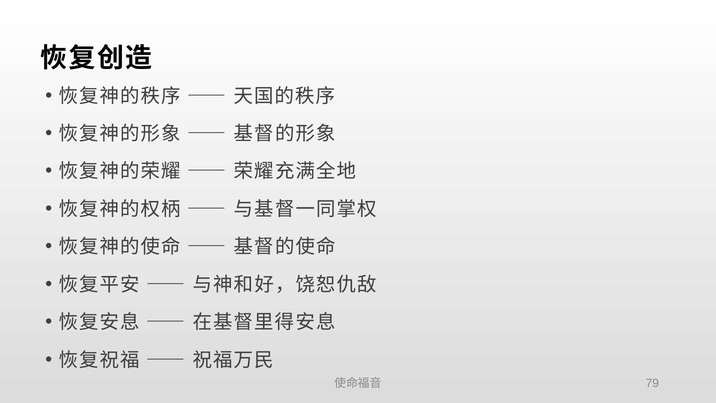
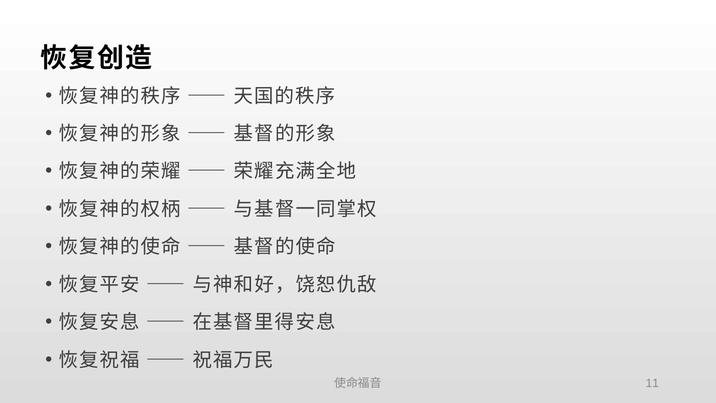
79: 79 -> 11 (652, 383)
